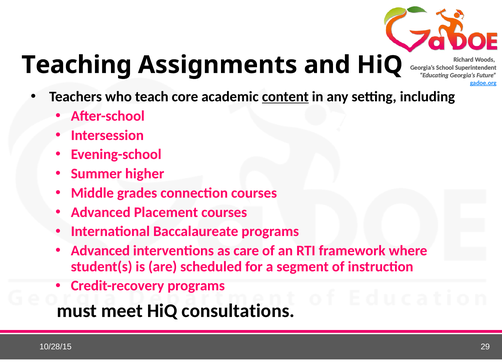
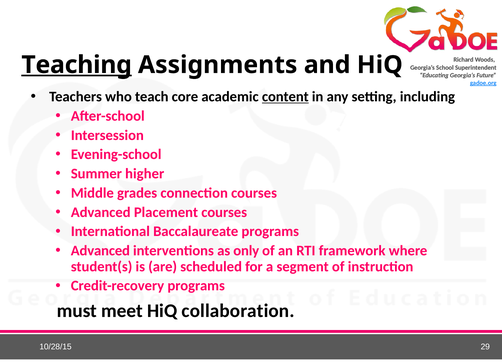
Teaching underline: none -> present (77, 65)
care: care -> only (246, 251)
consultations: consultations -> collaboration (238, 311)
